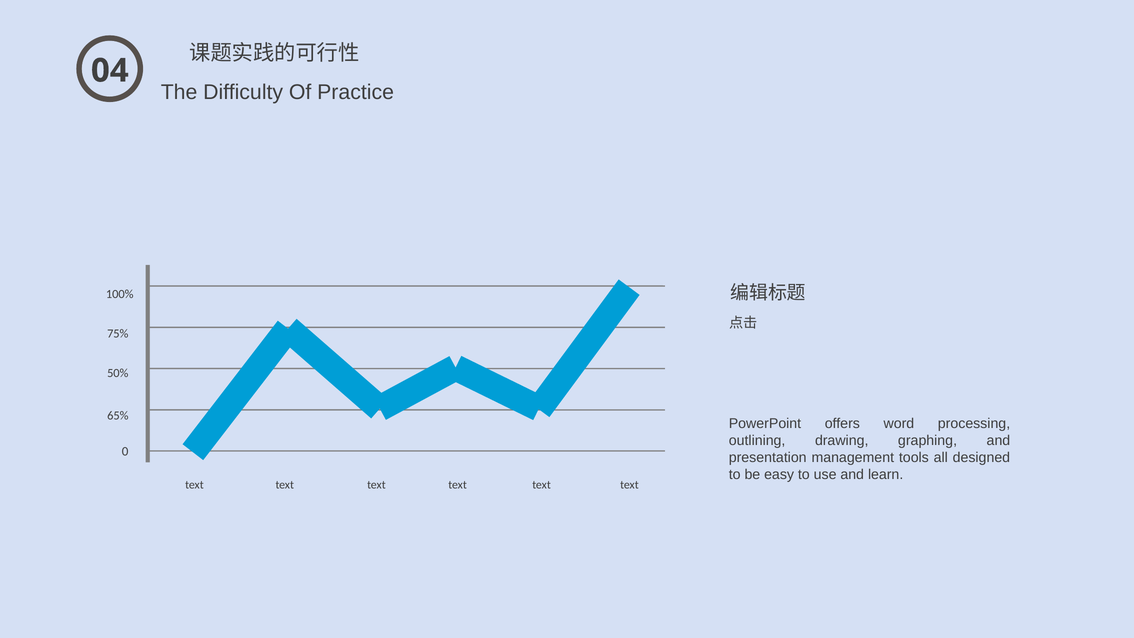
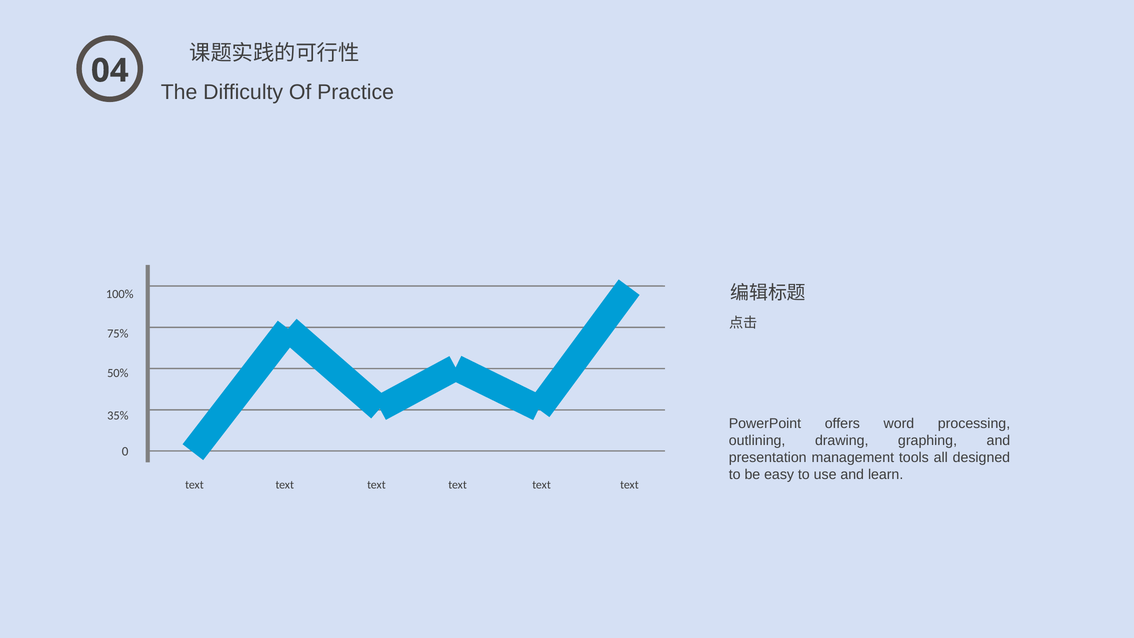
65%: 65% -> 35% (118, 416)
